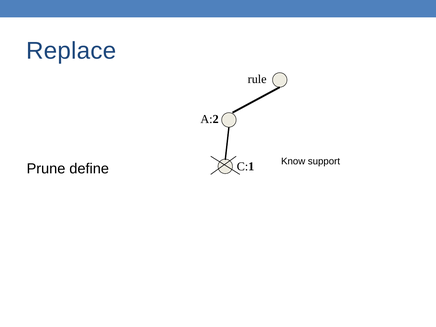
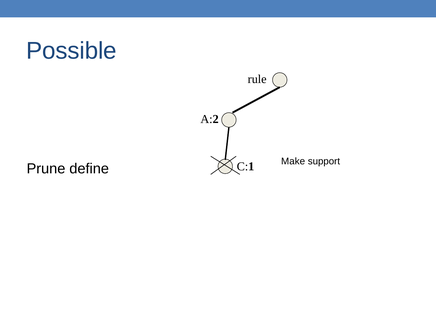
Replace: Replace -> Possible (71, 51)
Know: Know -> Make (293, 161)
